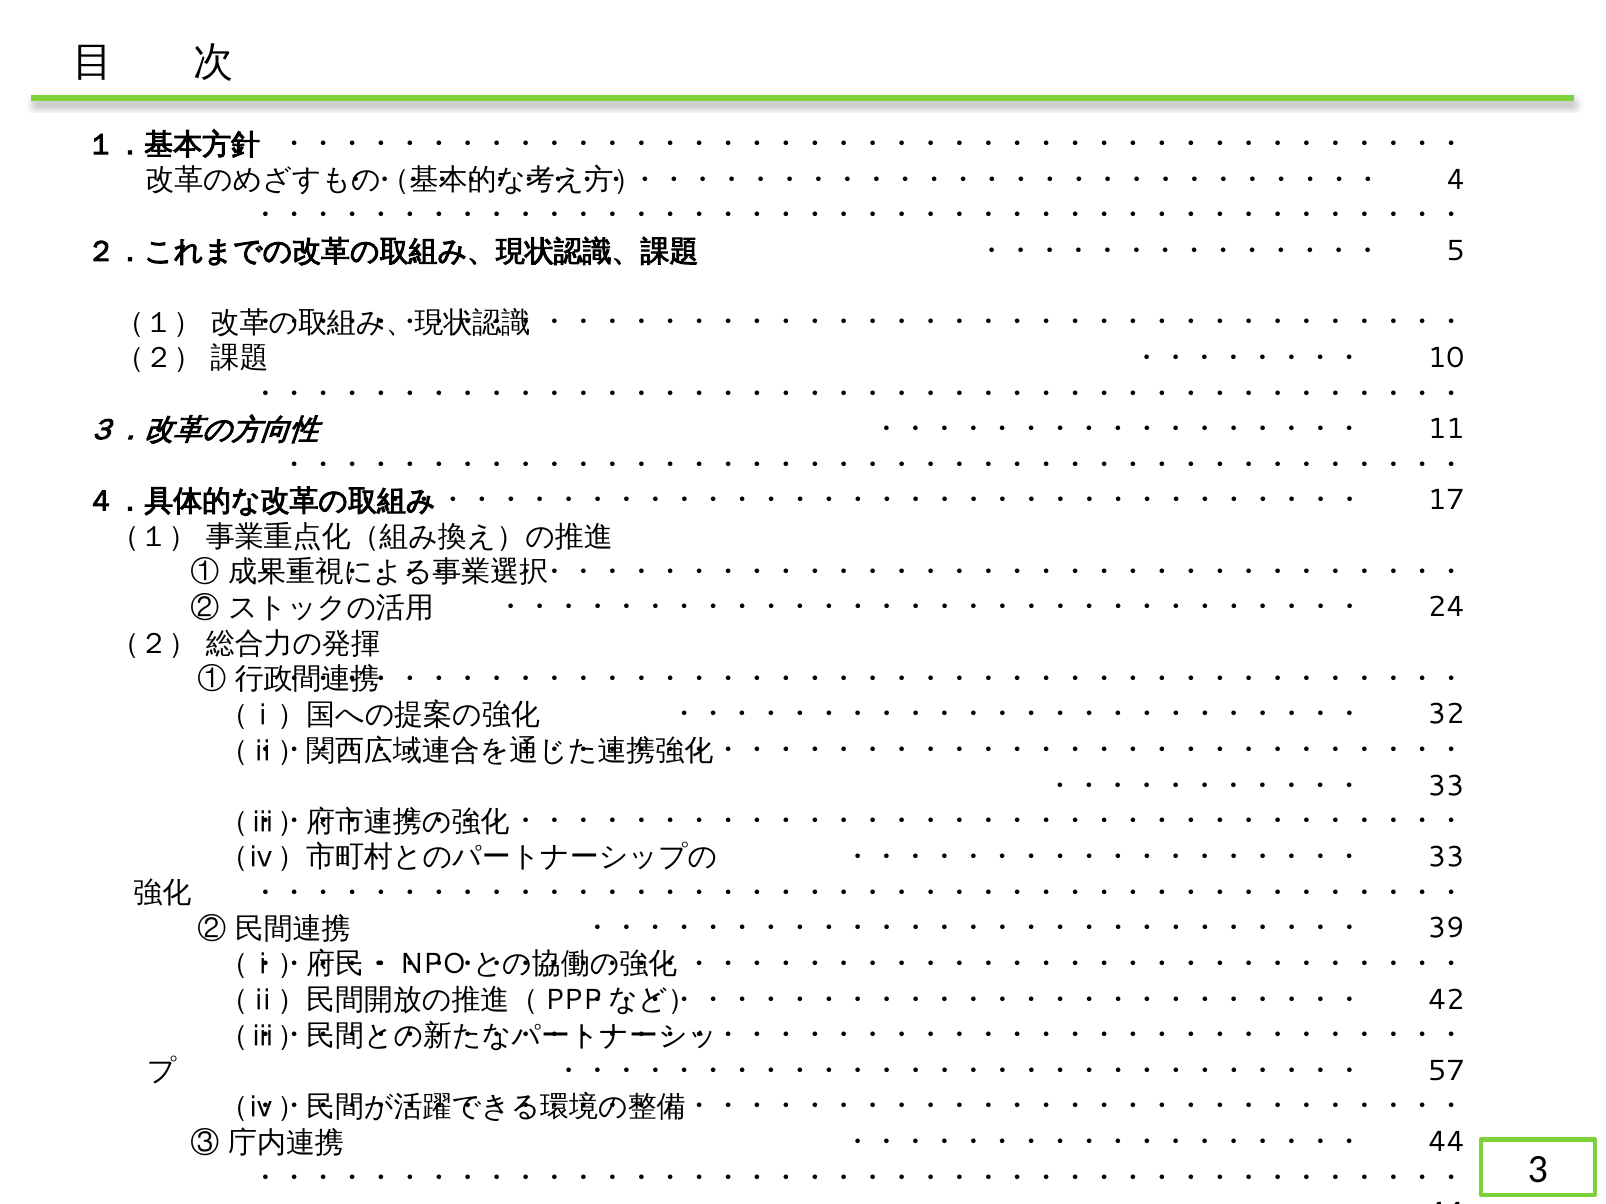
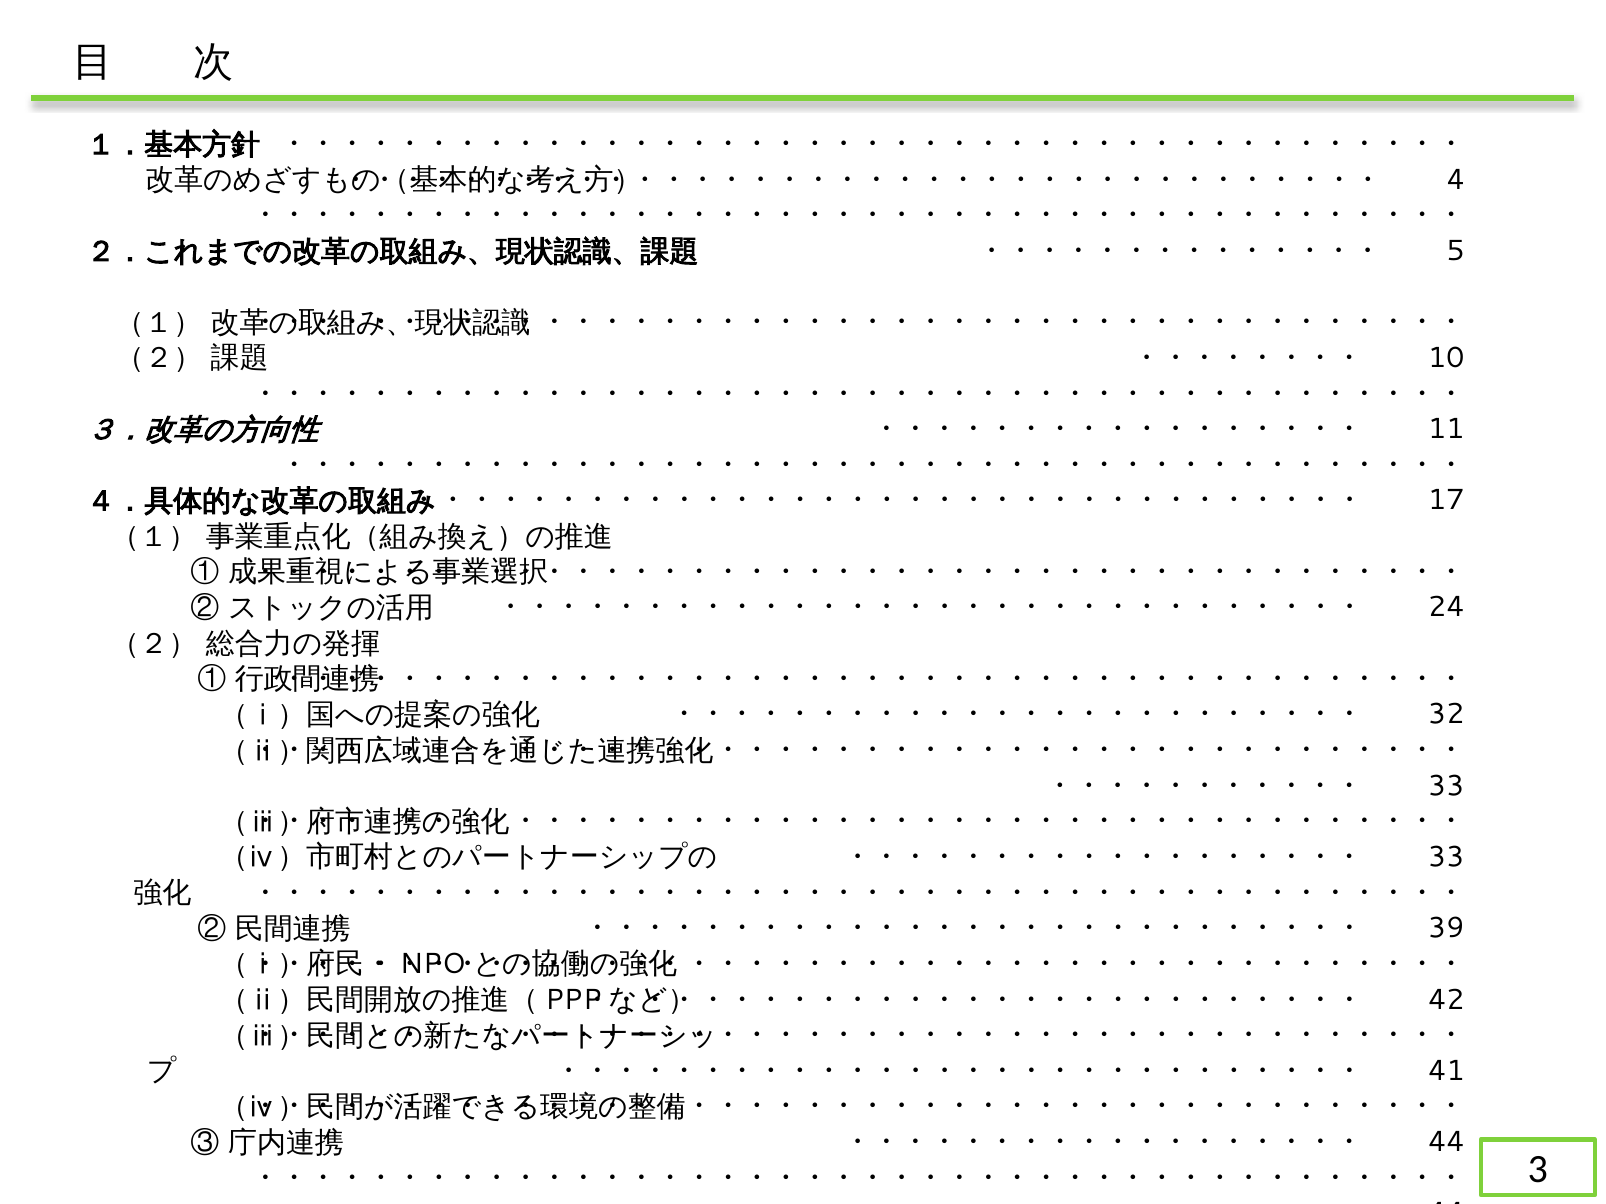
57: 57 -> 41 (1446, 1071)
